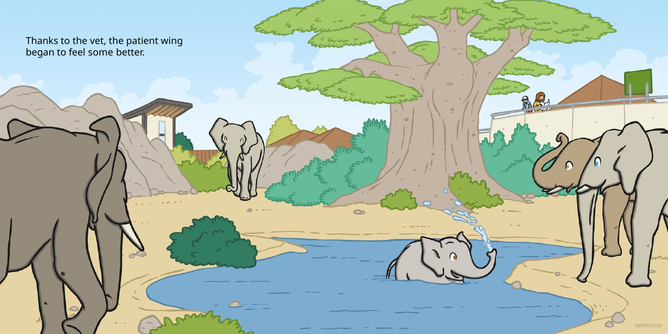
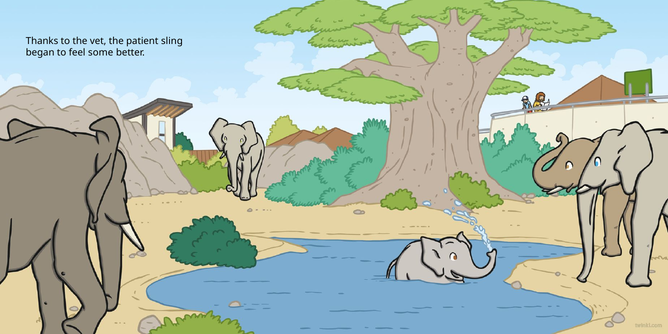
wing: wing -> sling (172, 41)
